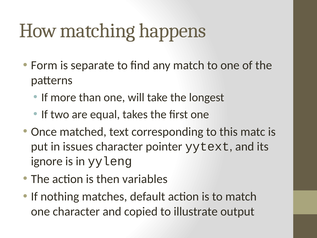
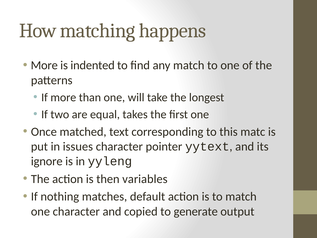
Form: Form -> More (44, 65)
separate: separate -> indented (93, 65)
illustrate: illustrate -> generate (196, 211)
